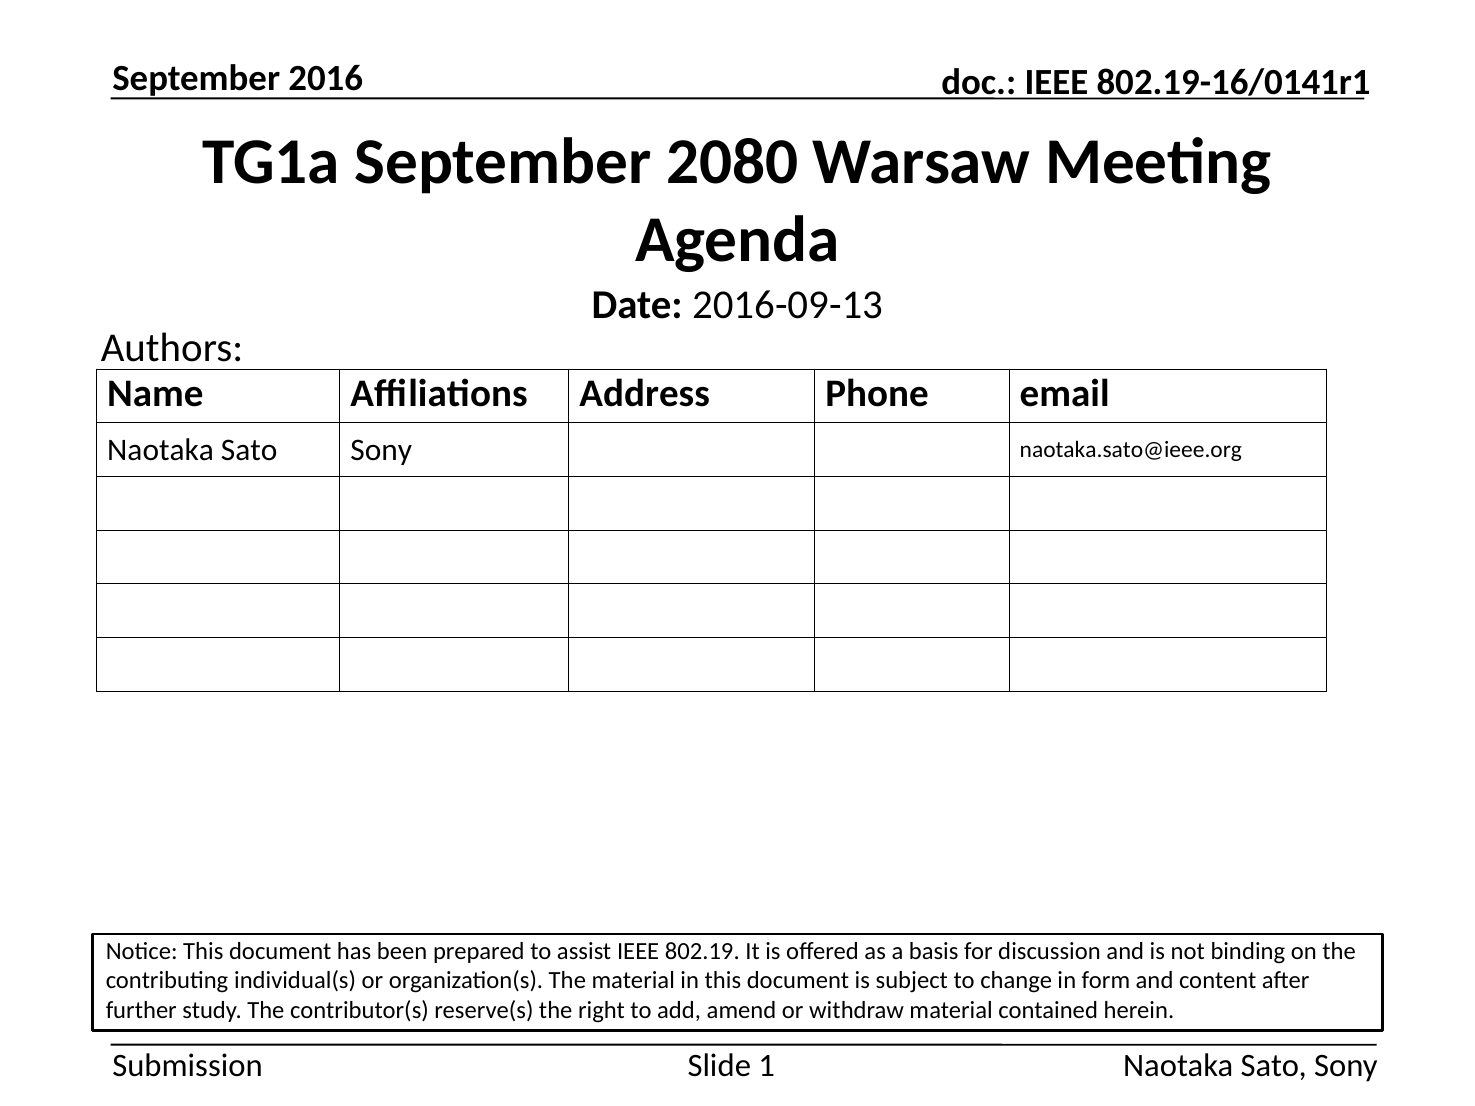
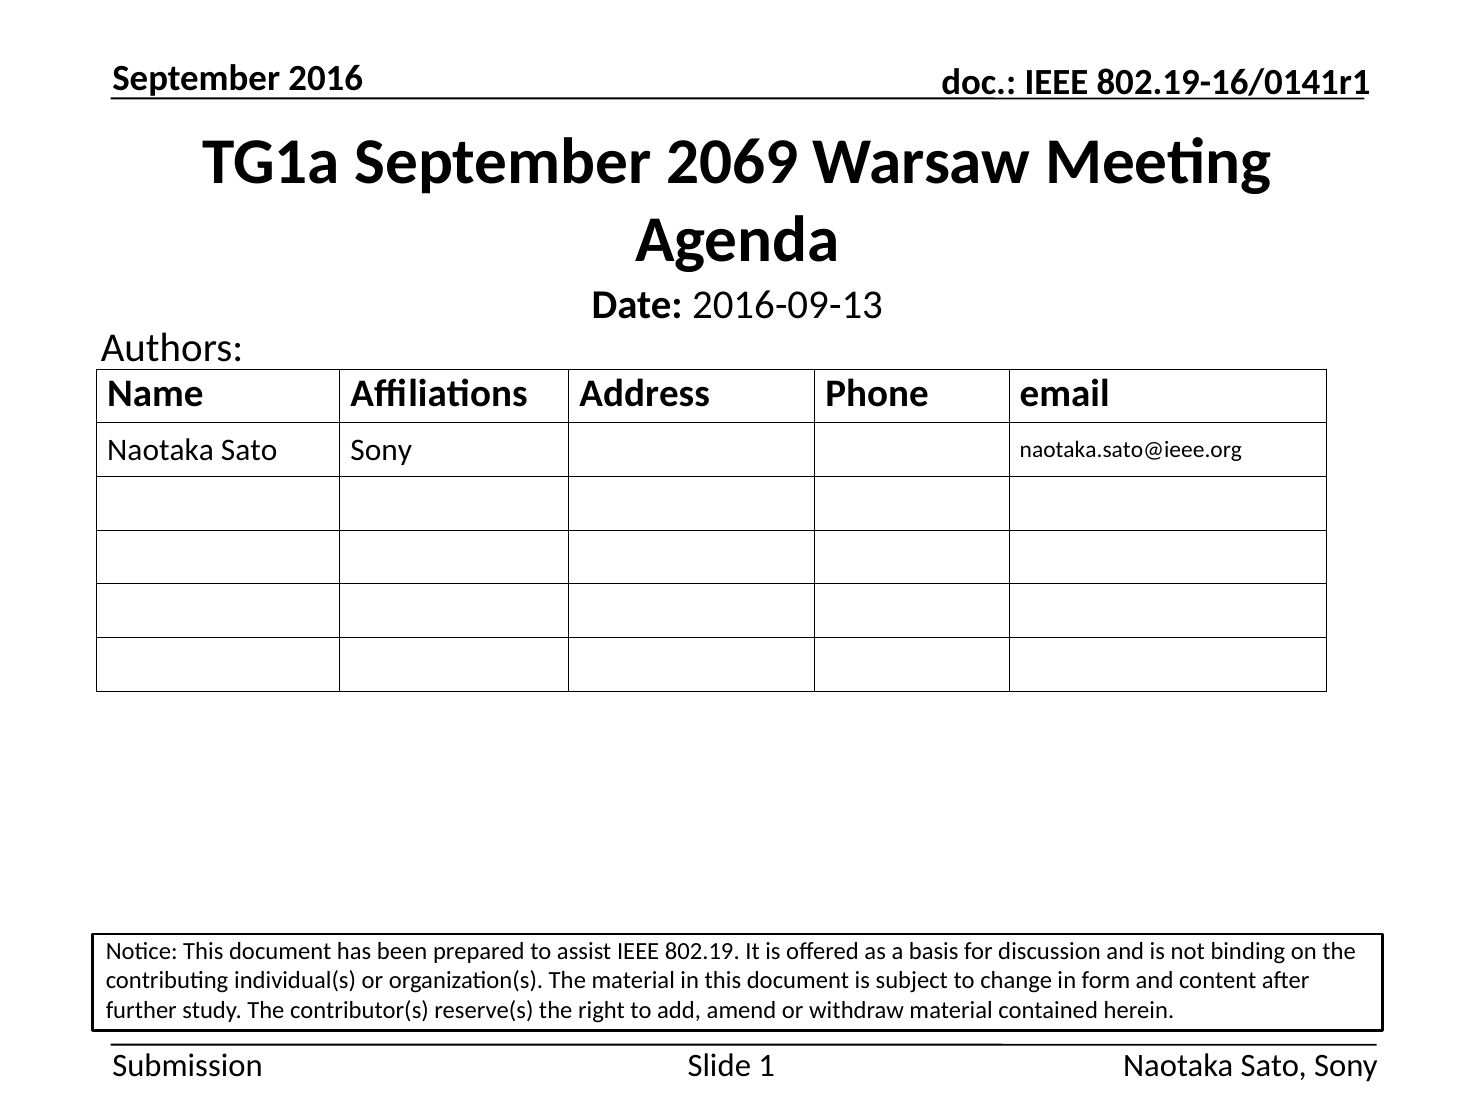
2080: 2080 -> 2069 (732, 162)
